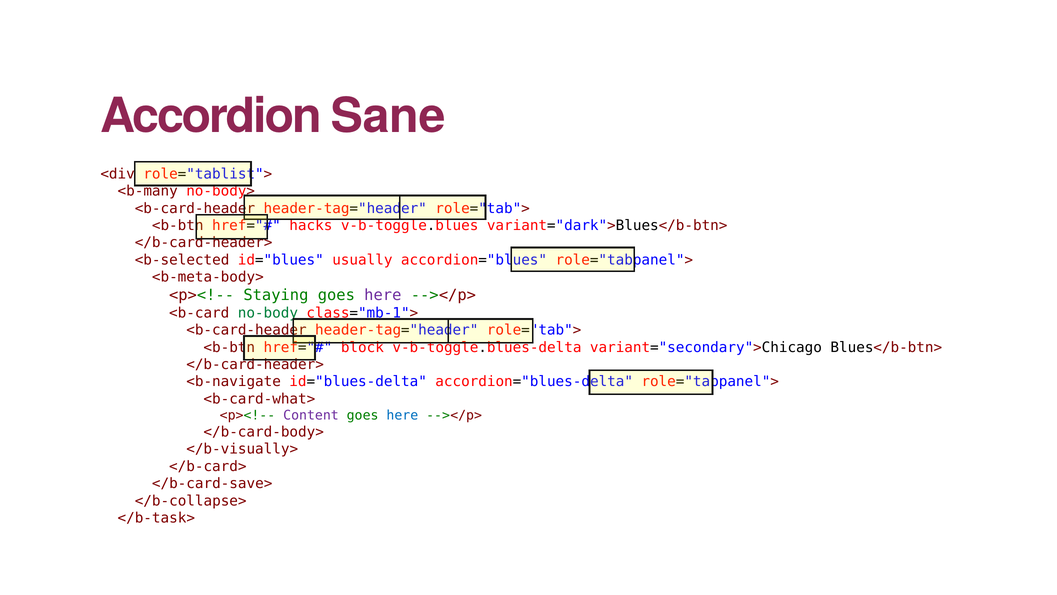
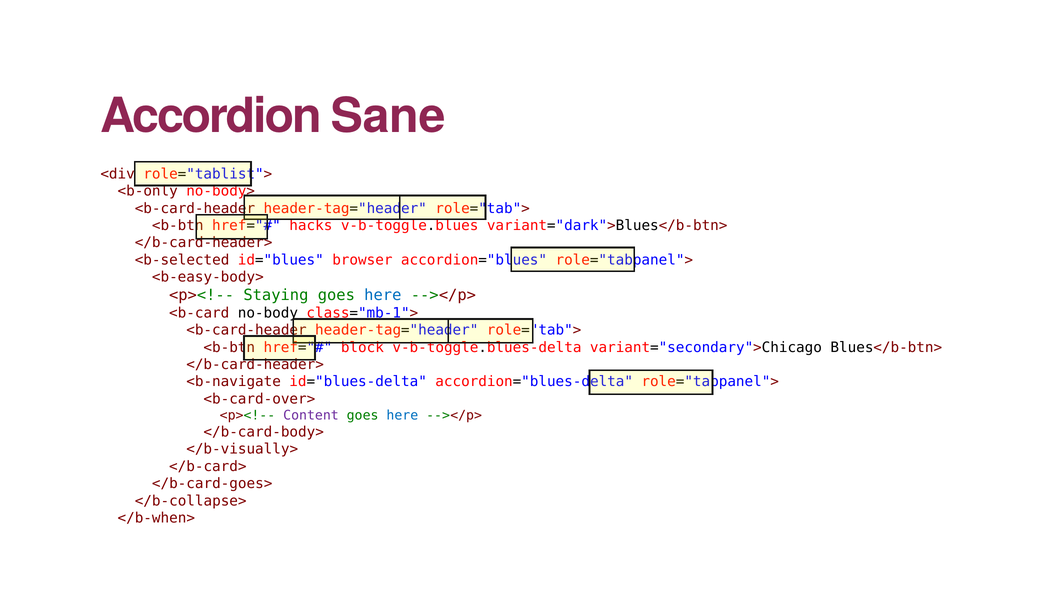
<b-many: <b-many -> <b-only (148, 191)
usually: usually -> browser (362, 260)
<b-meta-body>: <b-meta-body> -> <b-easy-body> (208, 277)
here colour: purple -> blue (383, 295)
no-body colour: green -> black (268, 313)
<b-card-what>: <b-card-what> -> <b-card-over> (259, 399)
</b-card-save>: </b-card-save> -> </b-card-goes> (212, 483)
</b-task>: </b-task> -> </b-when> (156, 518)
